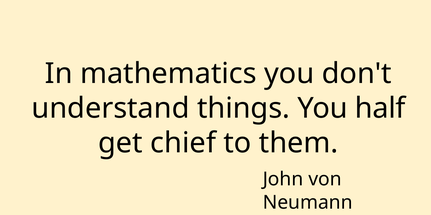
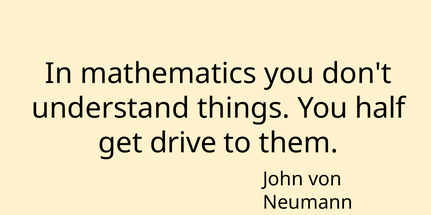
chief: chief -> drive (183, 143)
